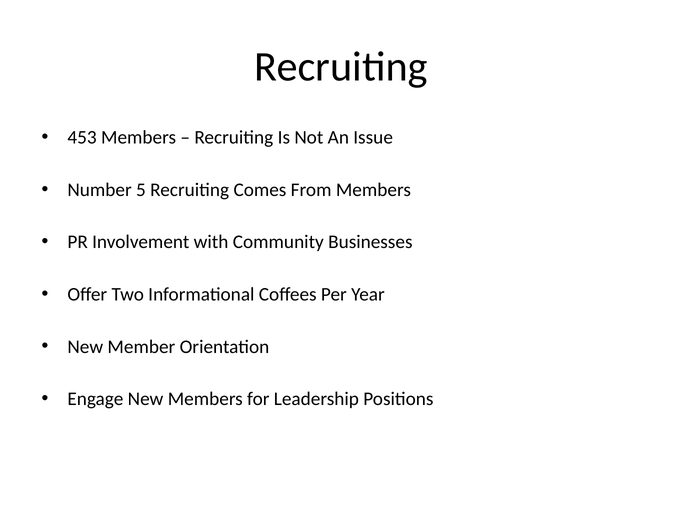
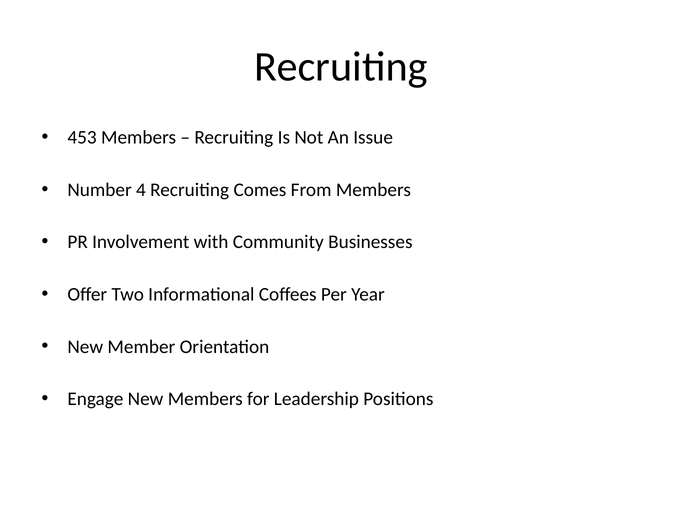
5: 5 -> 4 (141, 190)
